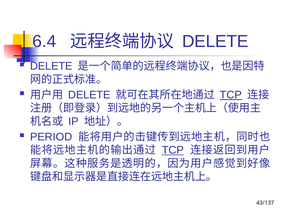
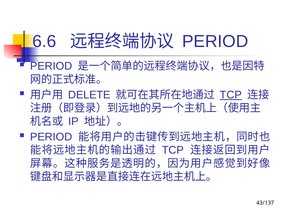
6.4: 6.4 -> 6.6 (44, 41)
DELETE: DELETE -> PERIOD (215, 41)
DELETE: DELETE -> PERIOD (51, 66)
TCP underline: present -> none (173, 150)
